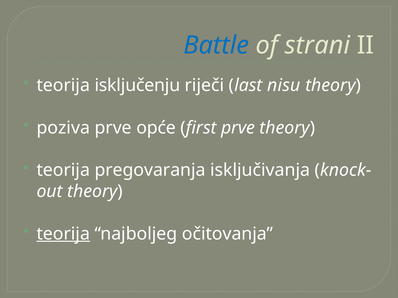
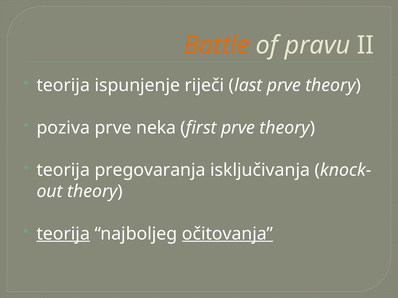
Battle colour: blue -> orange (216, 45)
strani: strani -> pravu (317, 45)
isključenju: isključenju -> ispunjenje (137, 85)
last nisu: nisu -> prve (284, 85)
opće: opće -> neka (156, 128)
očitovanja underline: none -> present (228, 234)
